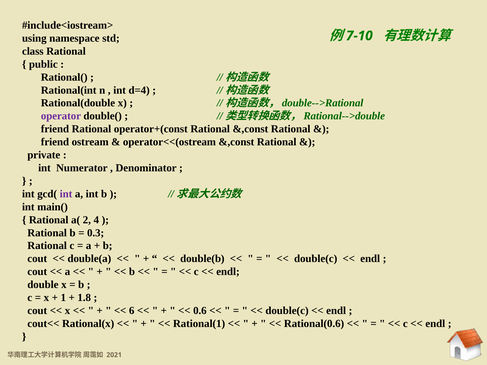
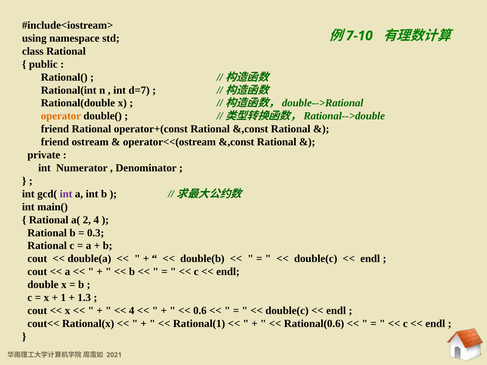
d=4: d=4 -> d=7 (139, 90)
operator colour: purple -> orange (61, 116)
1.8: 1.8 -> 1.3 (84, 298)
6: 6 -> 4 (132, 311)
